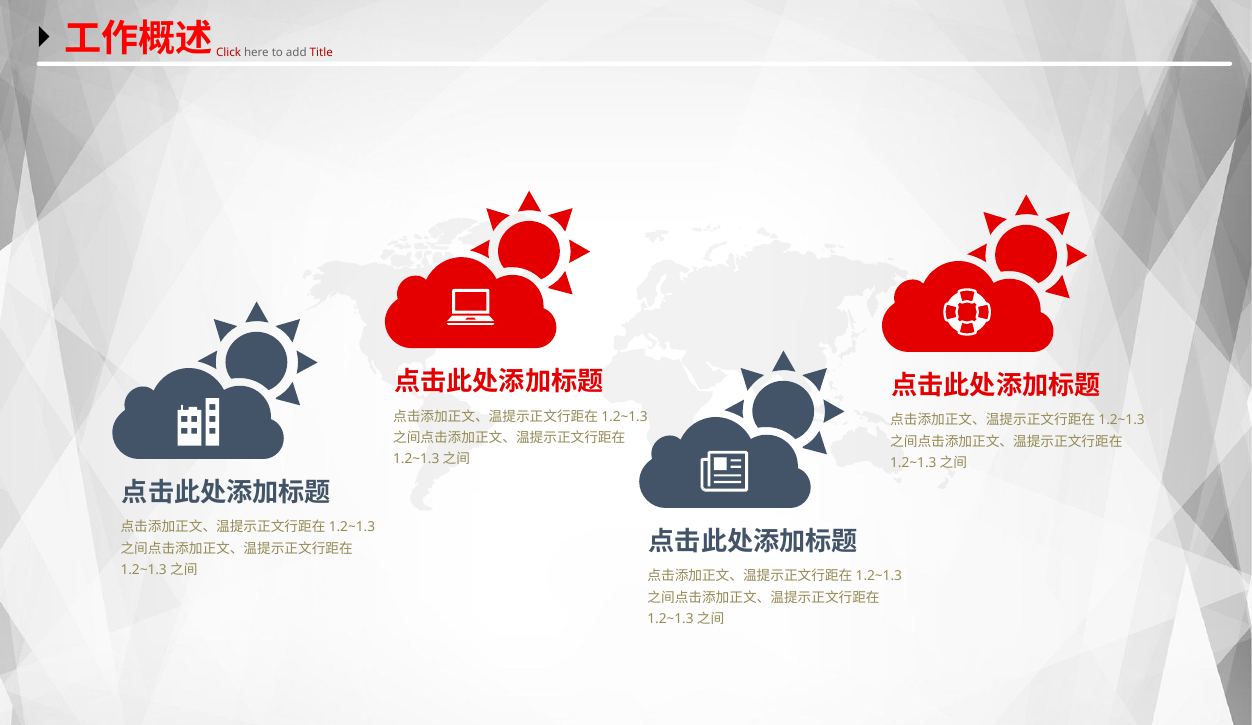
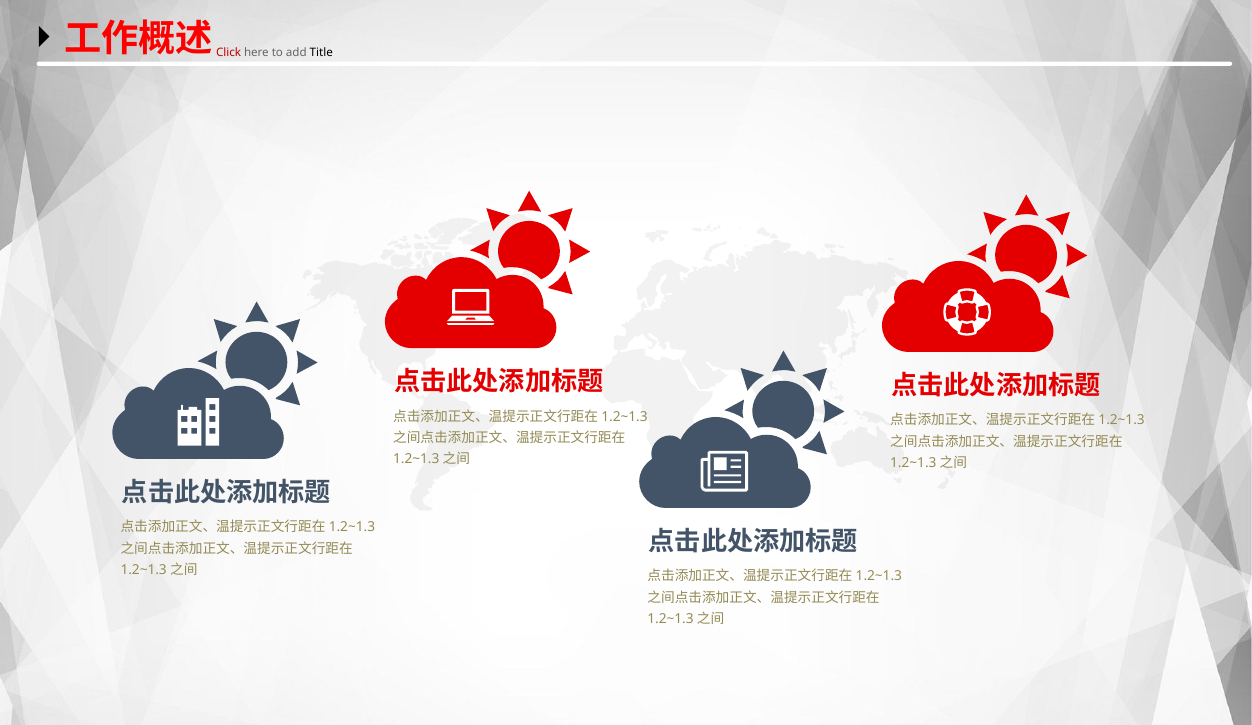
Title colour: red -> black (321, 53)
